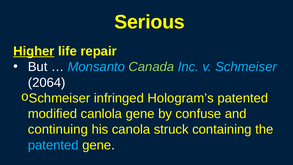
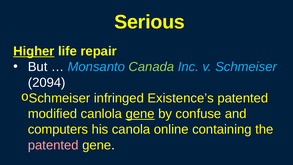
2064: 2064 -> 2094 (47, 82)
Hologram’s: Hologram’s -> Existence’s (181, 98)
gene underline: none -> present (140, 114)
continuing: continuing -> computers (58, 129)
struck: struck -> online (171, 129)
patented colour: light blue -> pink (53, 145)
